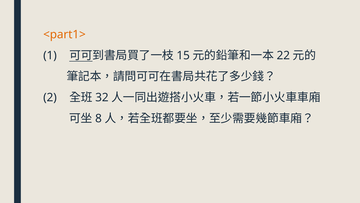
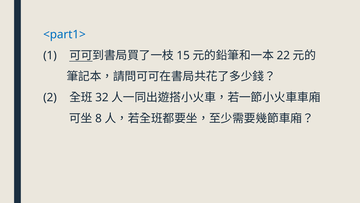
<part1> colour: orange -> blue (64, 35)
